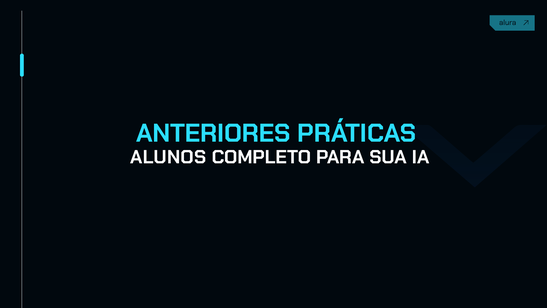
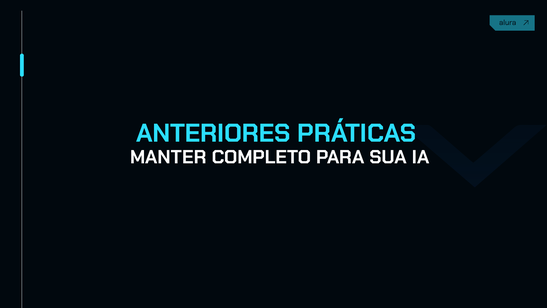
ALUNOS: ALUNOS -> MANTER (168, 157)
